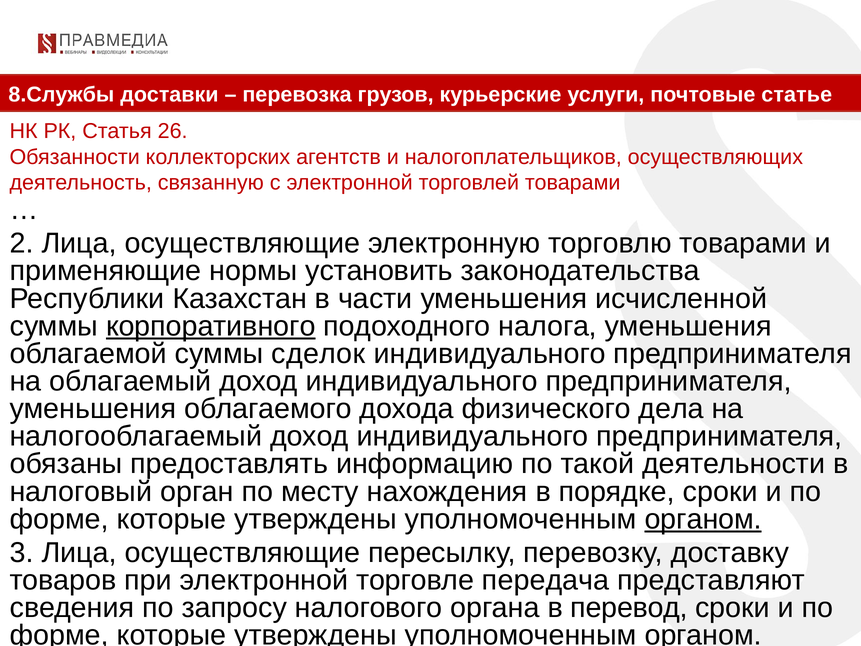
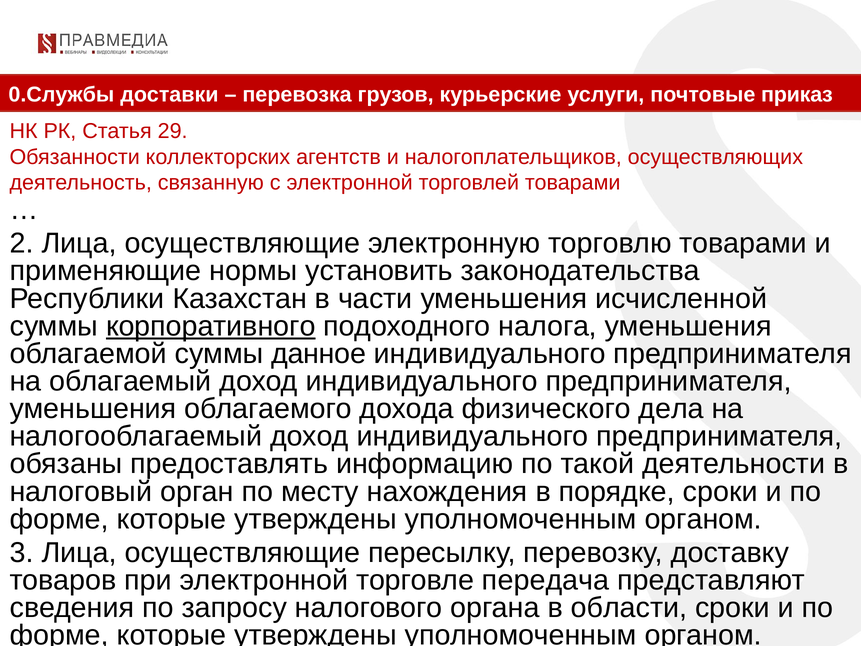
8.Службы: 8.Службы -> 0.Службы (61, 94)
статье: статье -> приказ (797, 94)
26: 26 -> 29 (173, 131)
сделок: сделок -> данное (319, 354)
органом underline: present -> none (703, 519)
перевод: перевод -> области (629, 608)
